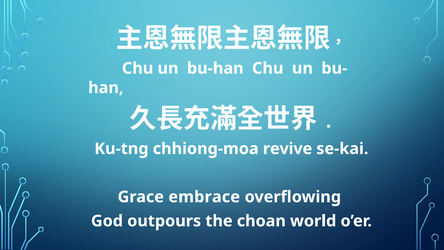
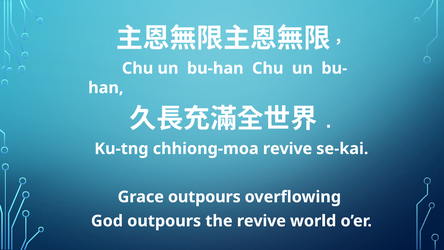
Grace embrace: embrace -> outpours (204, 197)
the choan: choan -> revive (261, 221)
